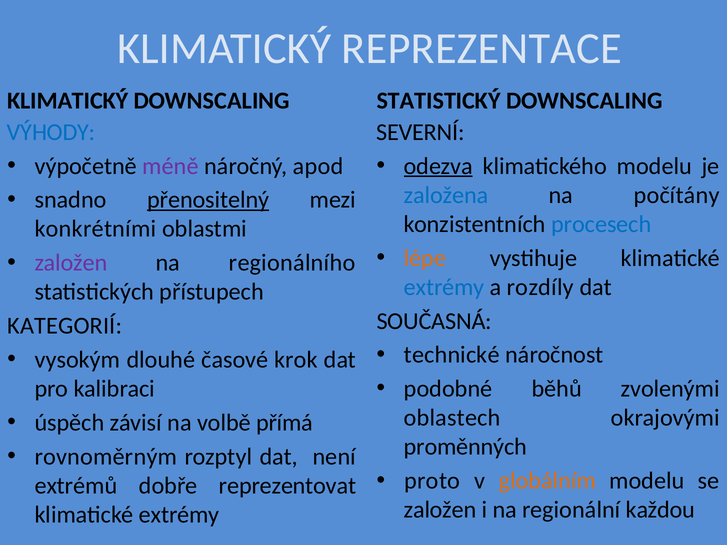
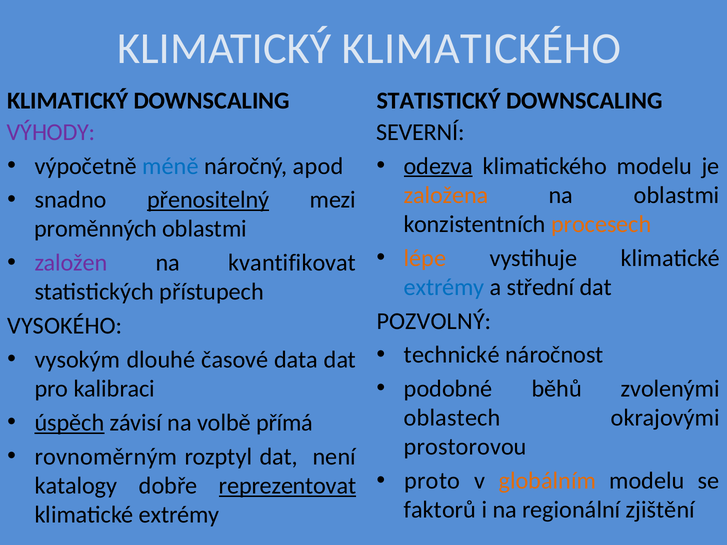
KLIMATICKÝ REPREZENTACE: REPREZENTACE -> KLIMATICKÉHO (482, 49)
VÝHODY colour: blue -> purple (51, 132)
méně colour: purple -> blue (171, 166)
založena colour: blue -> orange (446, 195)
na počítány: počítány -> oblastmi (677, 195)
procesech colour: blue -> orange (601, 224)
konkrétními: konkrétními -> proměnných (96, 229)
regionálního: regionálního -> kvantifikovat (292, 263)
rozdíly: rozdíly -> střední (541, 287)
SOUČASNÁ: SOUČASNÁ -> POZVOLNÝ (434, 321)
KATEGORIÍ: KATEGORIÍ -> VYSOKÉHO (65, 326)
krok: krok -> data (296, 360)
úspěch underline: none -> present (69, 423)
proměnných: proměnných -> prostorovou (465, 447)
extrémů: extrémů -> katalogy (76, 486)
reprezentovat underline: none -> present (288, 486)
založen: založen -> faktorů (440, 510)
každou: každou -> zjištění (660, 510)
